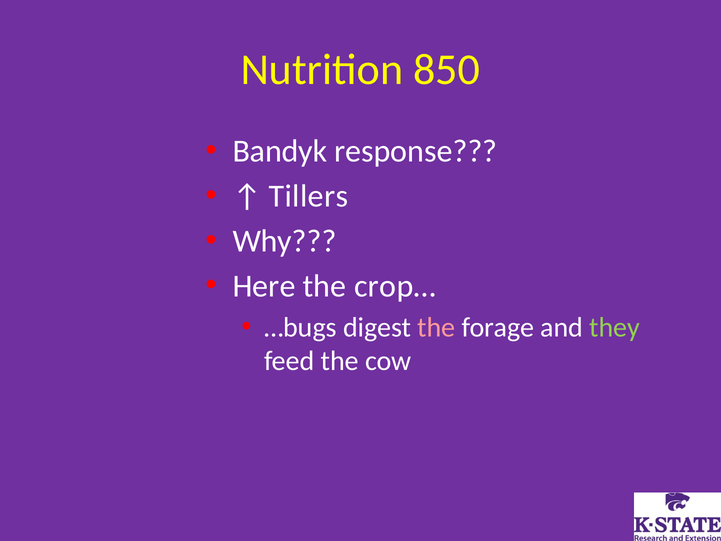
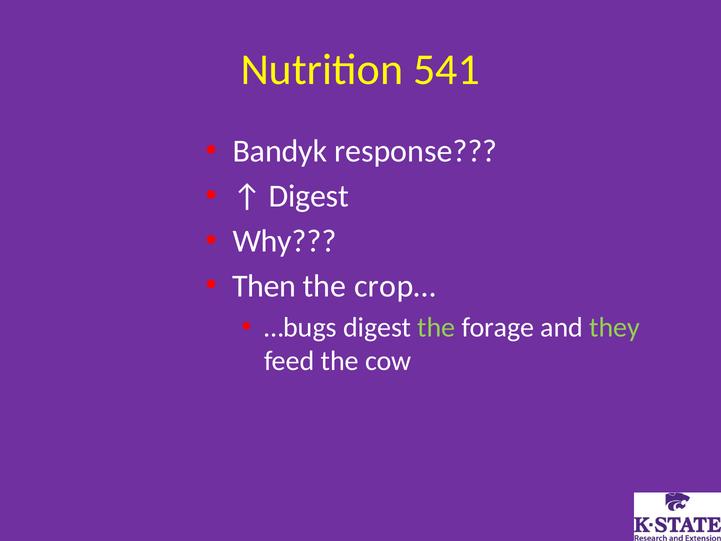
850: 850 -> 541 (447, 70)
Tillers: Tillers -> Digest (309, 196)
Here: Here -> Then (264, 286)
the colour: pink -> light green (436, 327)
